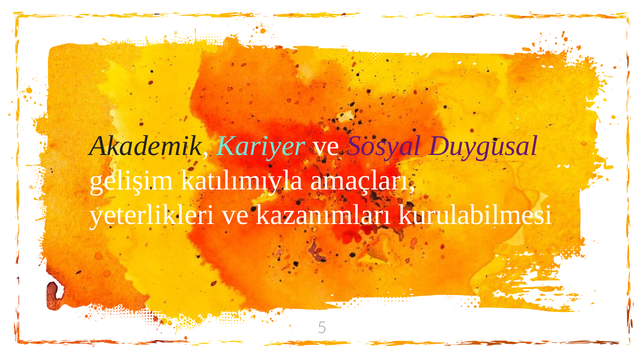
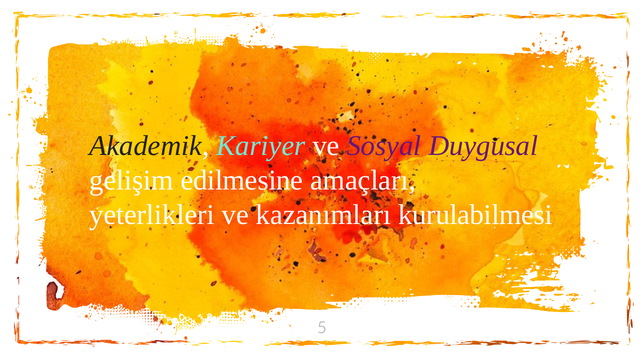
katılımıyla: katılımıyla -> edilmesine (242, 181)
